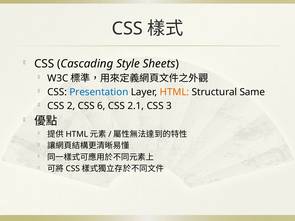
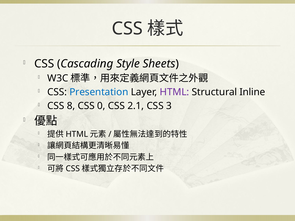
HTML colour: orange -> purple (174, 92)
Same: Same -> Inline (252, 92)
2: 2 -> 8 (71, 106)
6: 6 -> 0 (101, 106)
